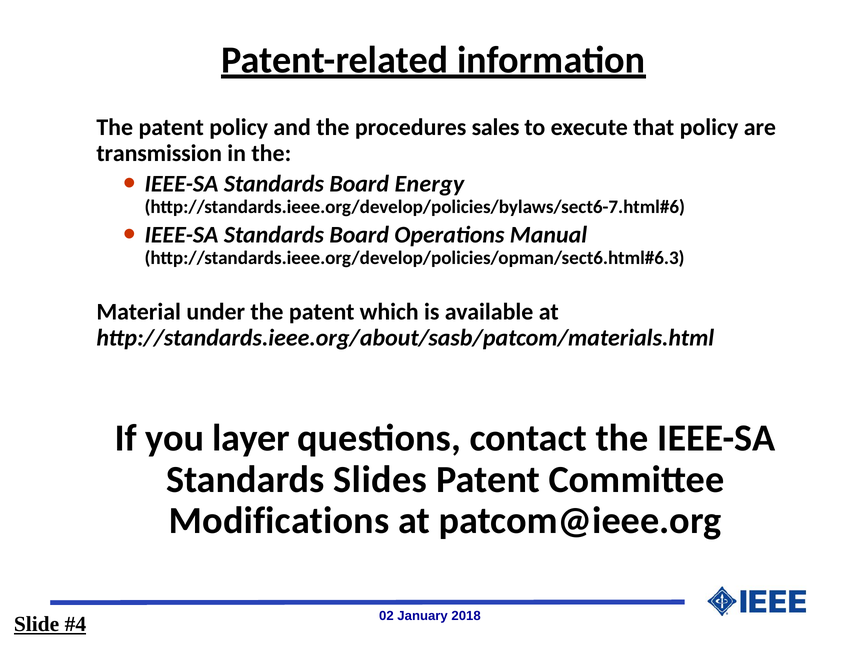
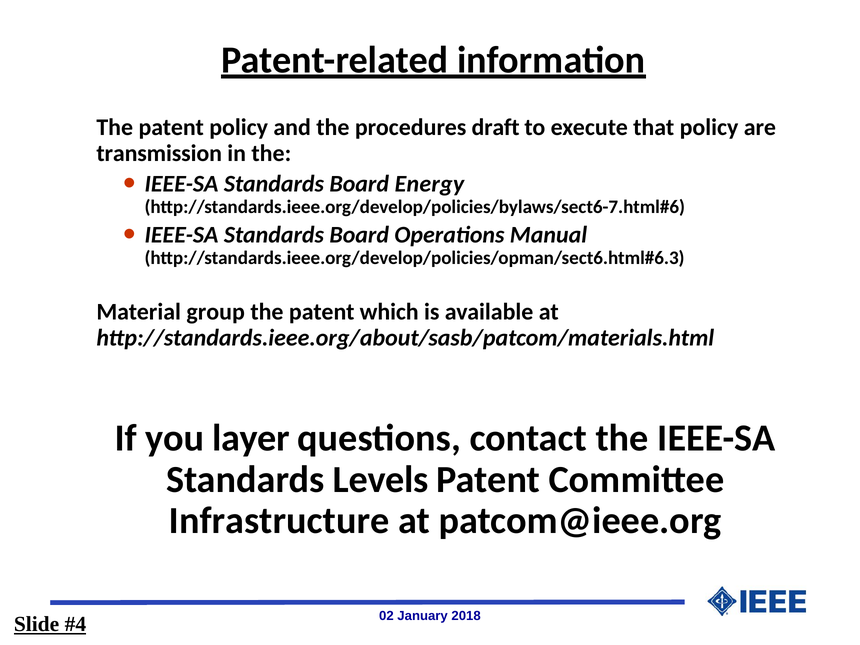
sales: sales -> draft (496, 127)
under: under -> group (216, 312)
Slides: Slides -> Levels (381, 480)
Modifications: Modifications -> Infrastructure (279, 521)
